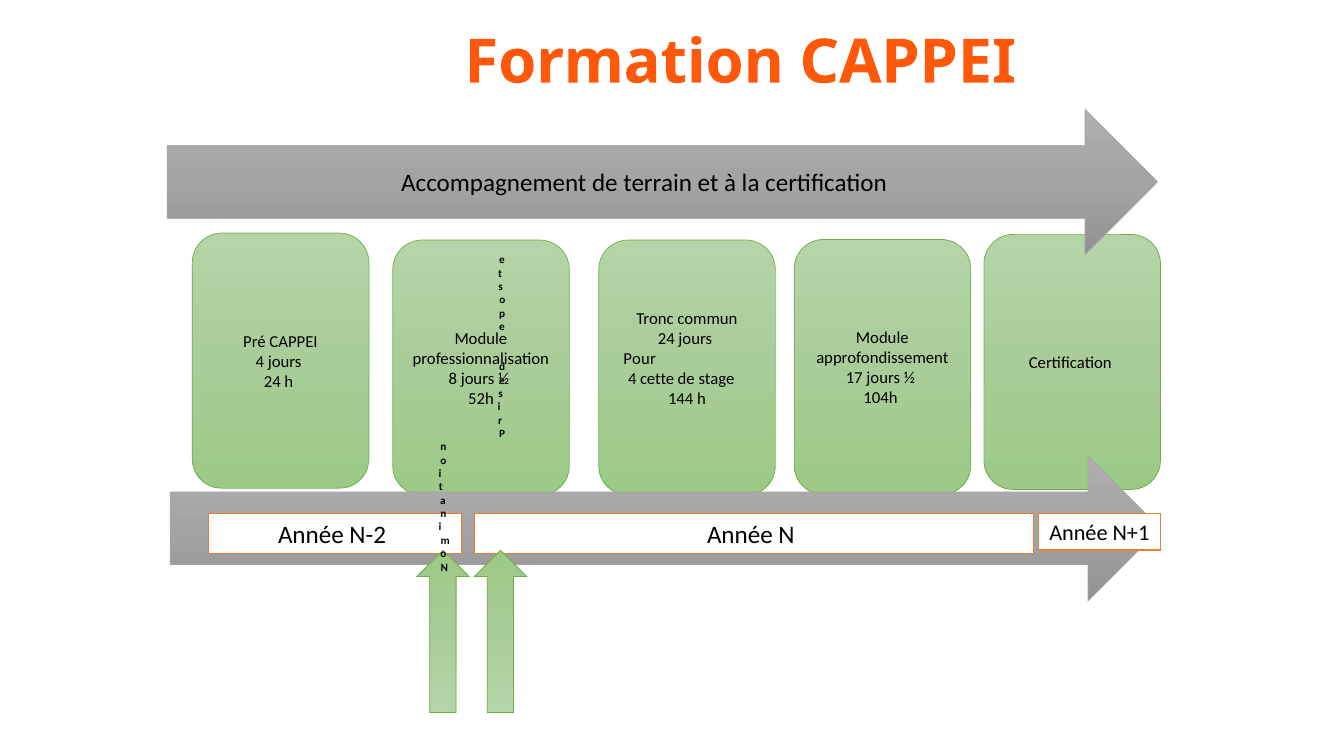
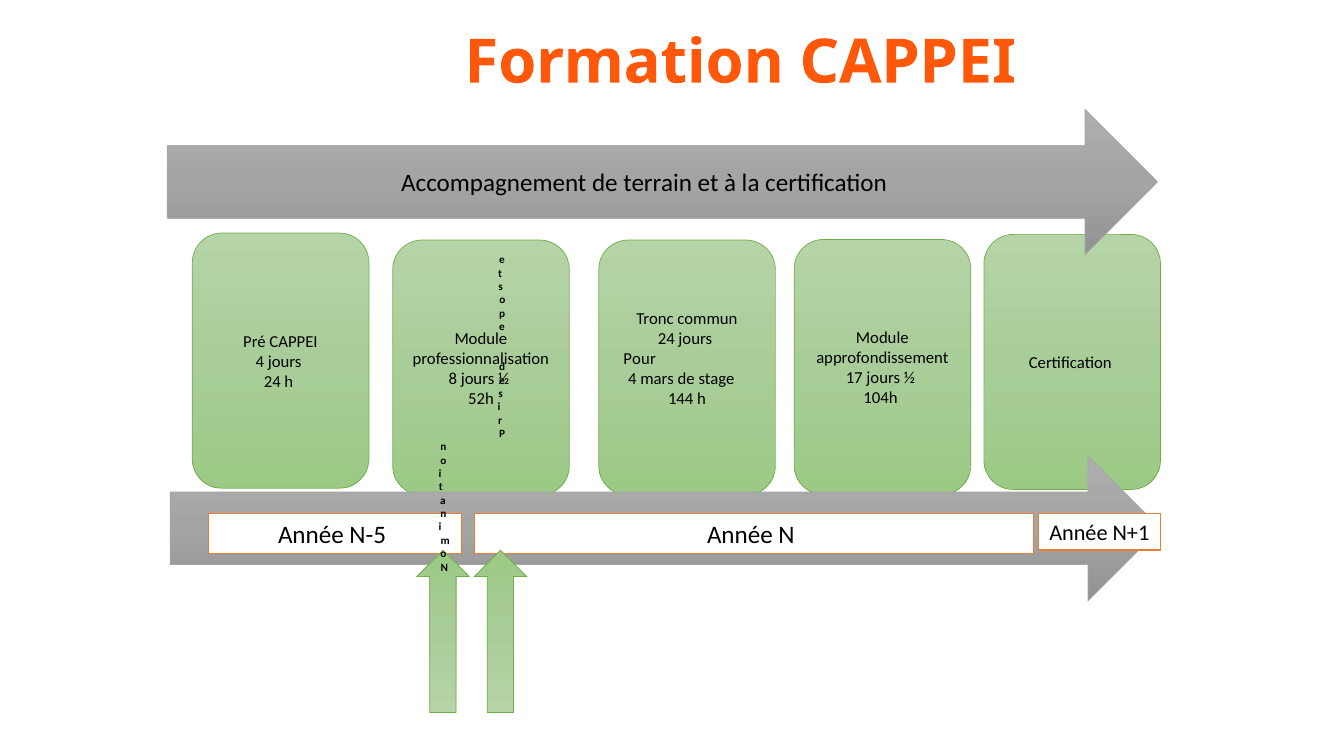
cette: cette -> mars (657, 379)
N-2: N-2 -> N-5 (368, 535)
